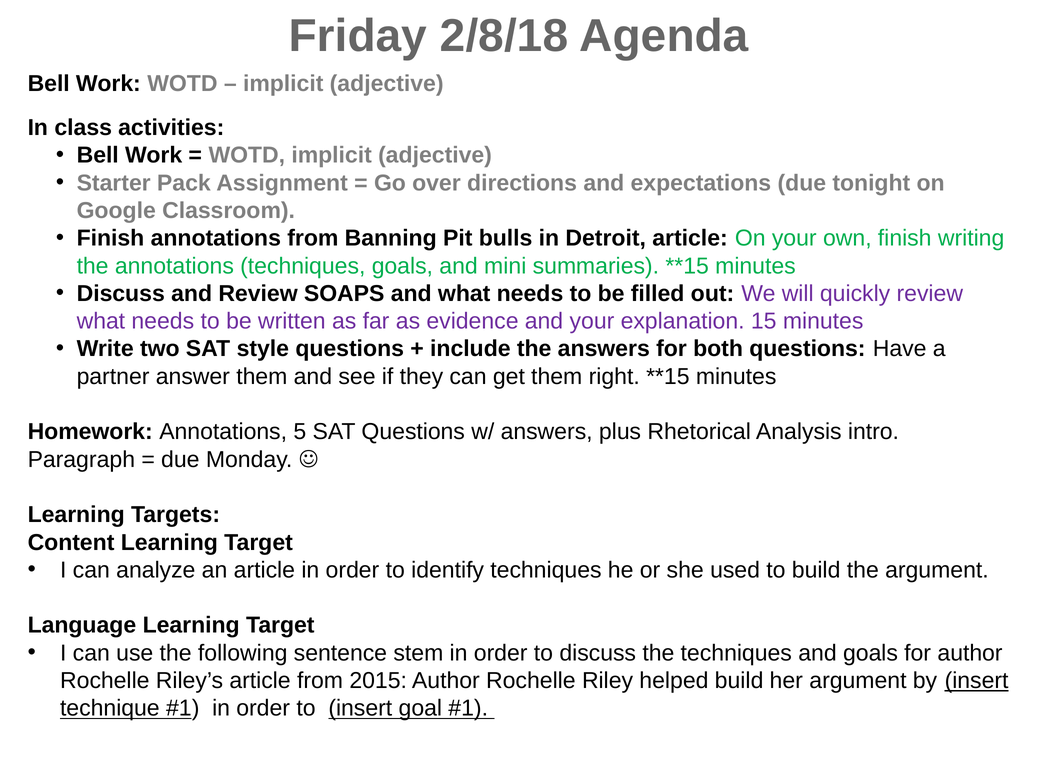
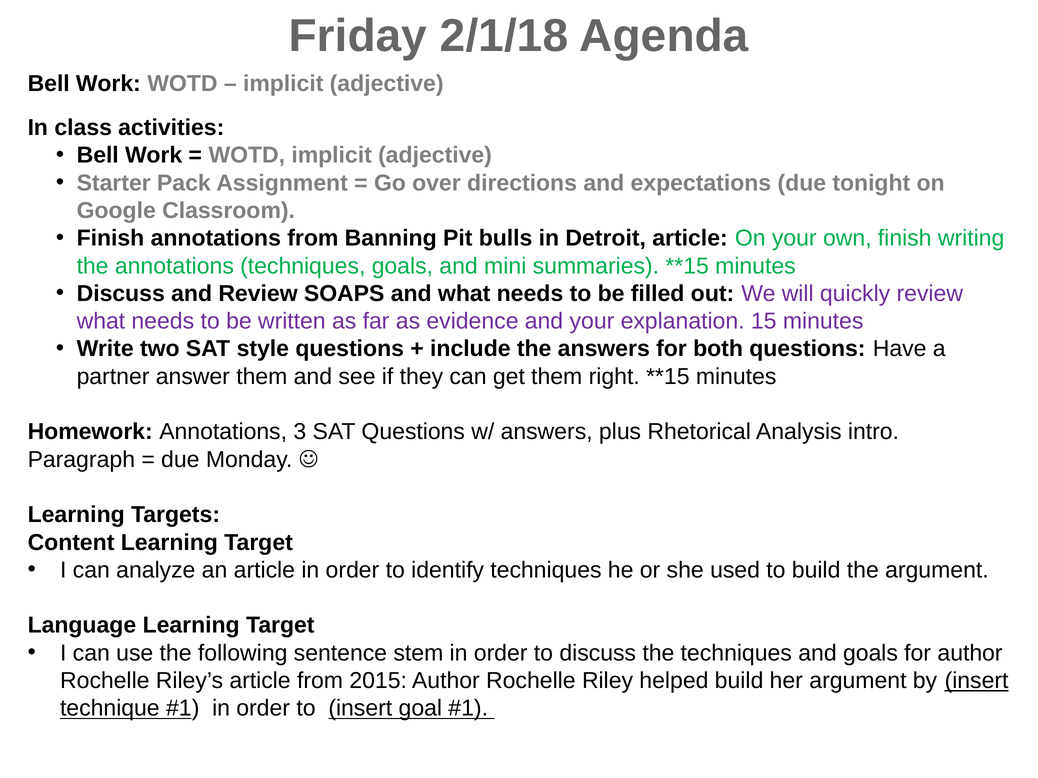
2/8/18: 2/8/18 -> 2/1/18 (504, 36)
5: 5 -> 3 (300, 432)
